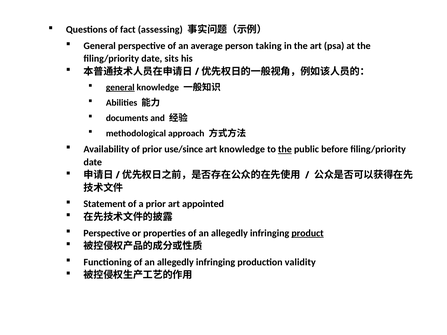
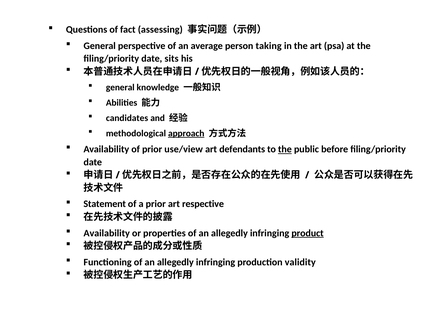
general underline: present -> none (120, 87)
documents: documents -> candidates (127, 118)
approach underline: none -> present (186, 134)
use/since: use/since -> use/view (184, 149)
art knowledge: knowledge -> defendants (242, 149)
appointed: appointed -> respective (203, 204)
Perspective: Perspective -> Availability (107, 233)
